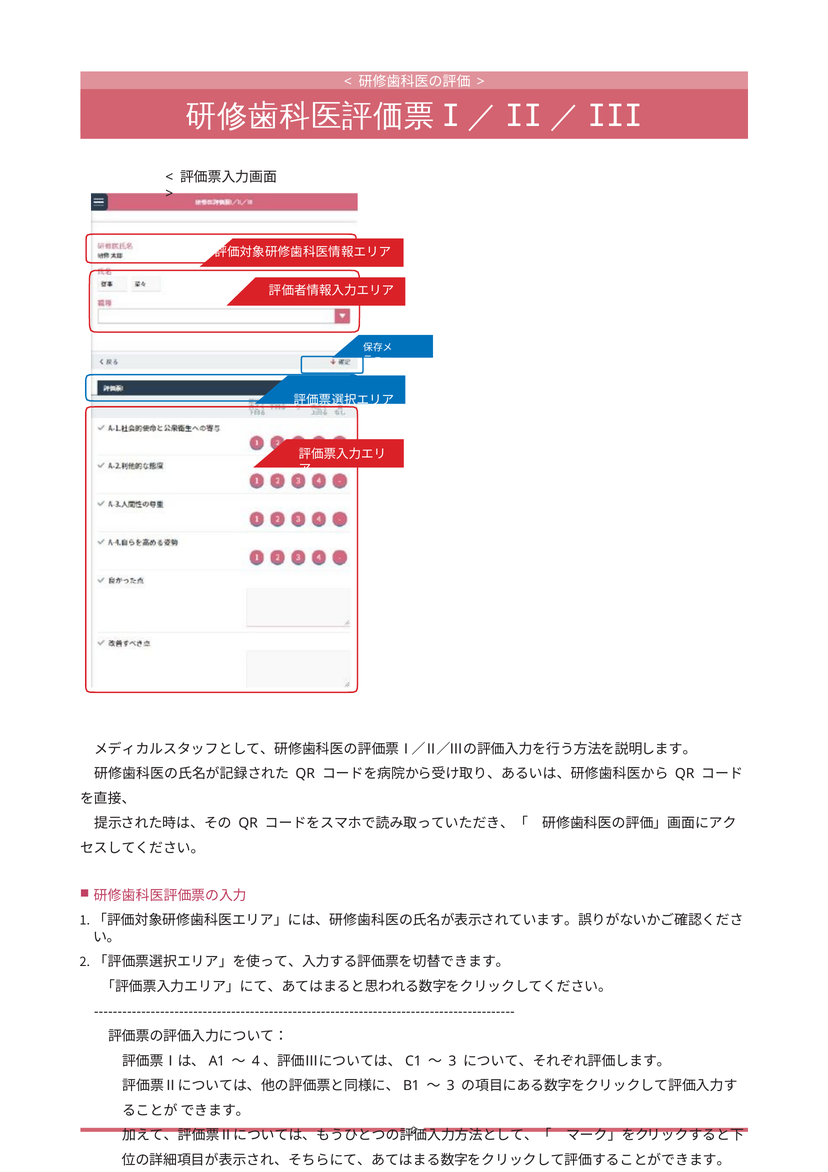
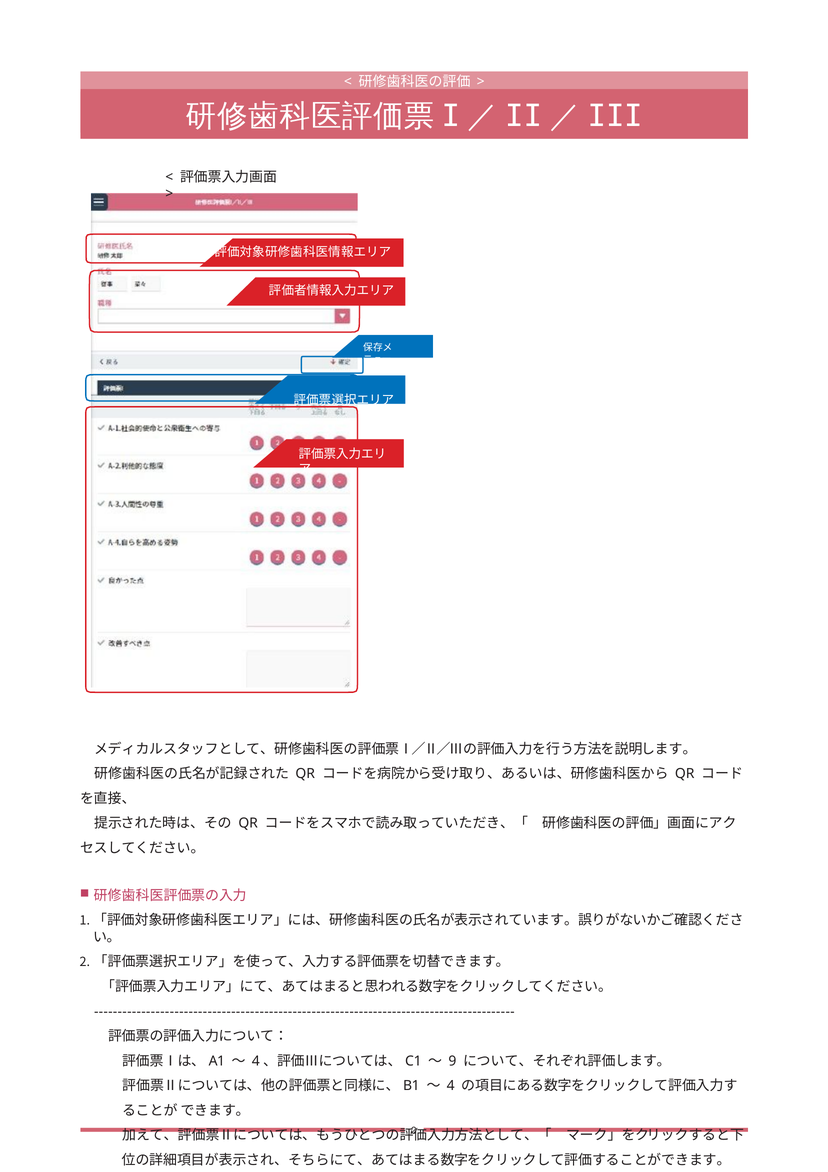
3: 3 -> 9 (452, 1061)
3: 3 -> 4 (451, 1086)
